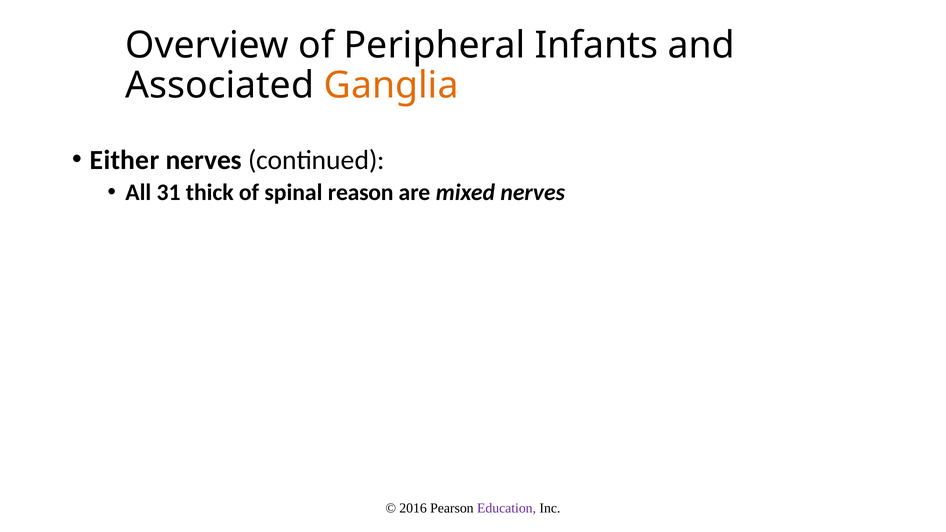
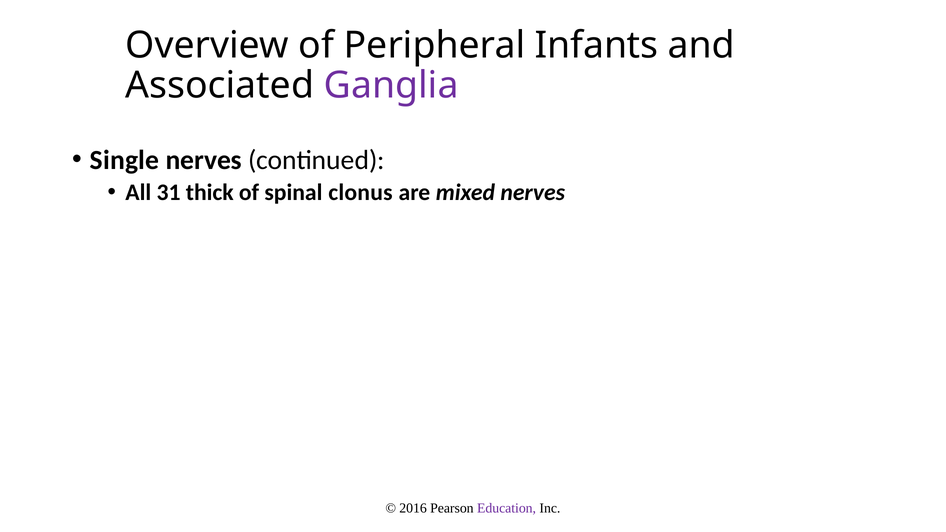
Ganglia colour: orange -> purple (391, 86)
Either: Either -> Single (125, 160)
reason: reason -> clonus (360, 193)
